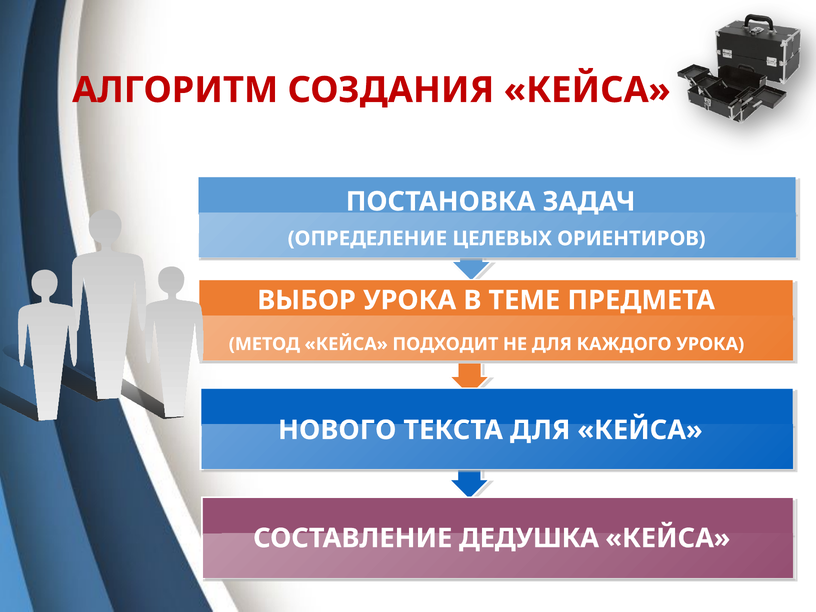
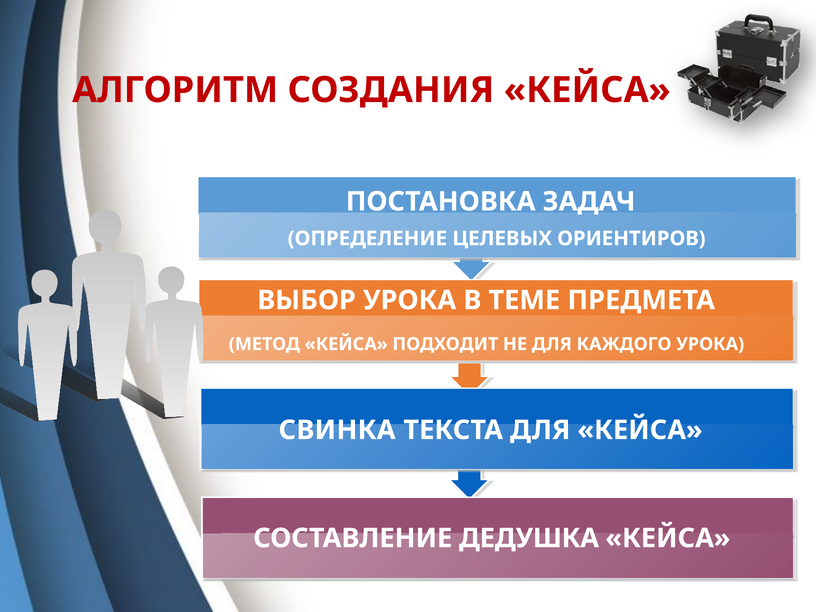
НОВОГО: НОВОГО -> СВИНКА (337, 430)
